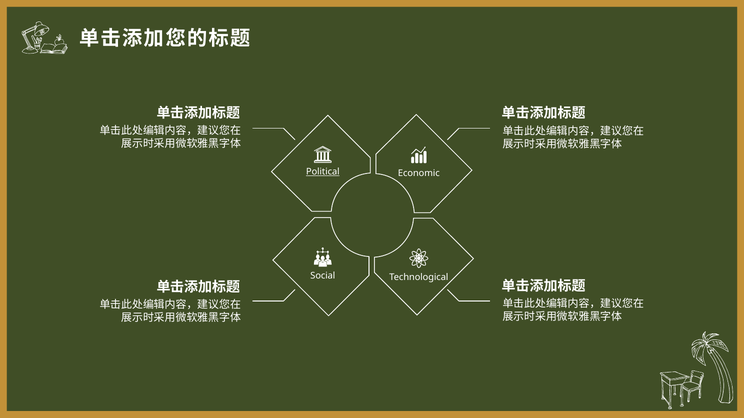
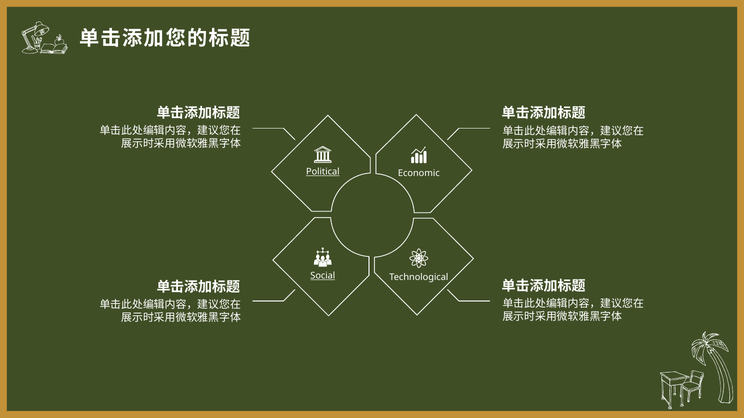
Social underline: none -> present (323, 276)
